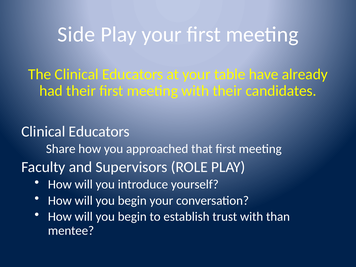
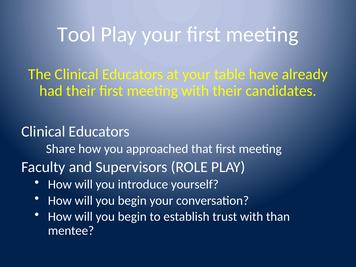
Side: Side -> Tool (76, 34)
